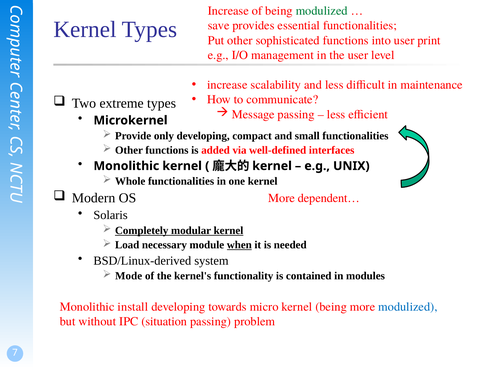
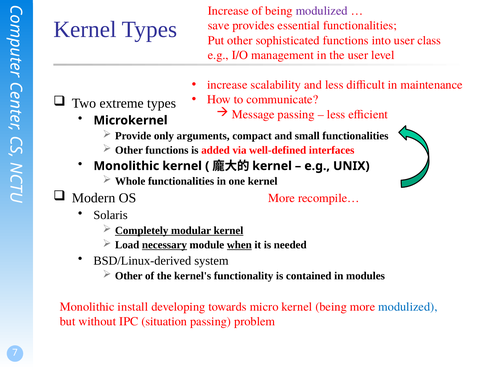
modulized colour: green -> purple (322, 11)
print: print -> class (429, 40)
only developing: developing -> arguments (203, 136)
dependent…: dependent… -> recompile… (329, 198)
necessary underline: none -> present (164, 245)
Mode: Mode -> Other (129, 276)
